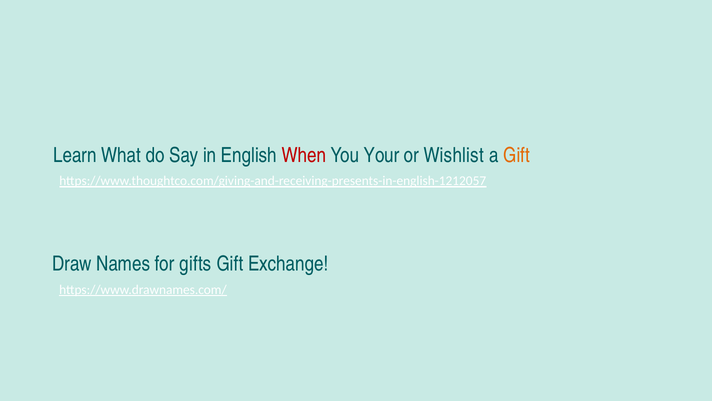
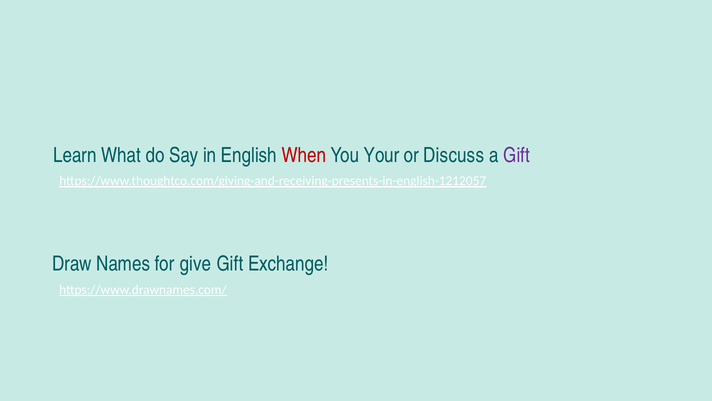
Wishlist: Wishlist -> Discuss (454, 155)
Gift colour: orange -> purple (517, 155)
gifts: gifts -> give (195, 264)
